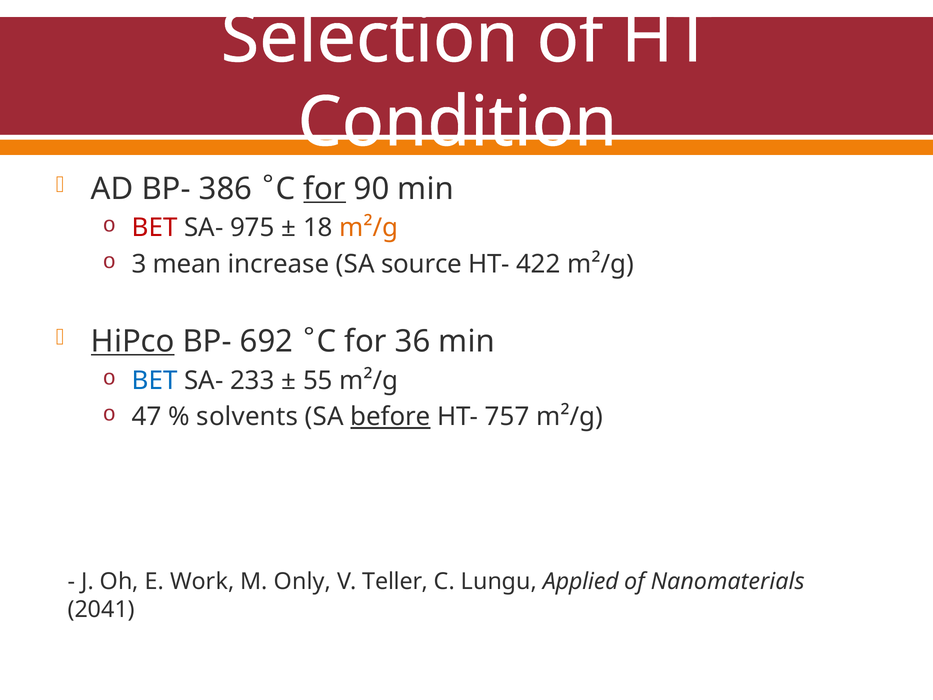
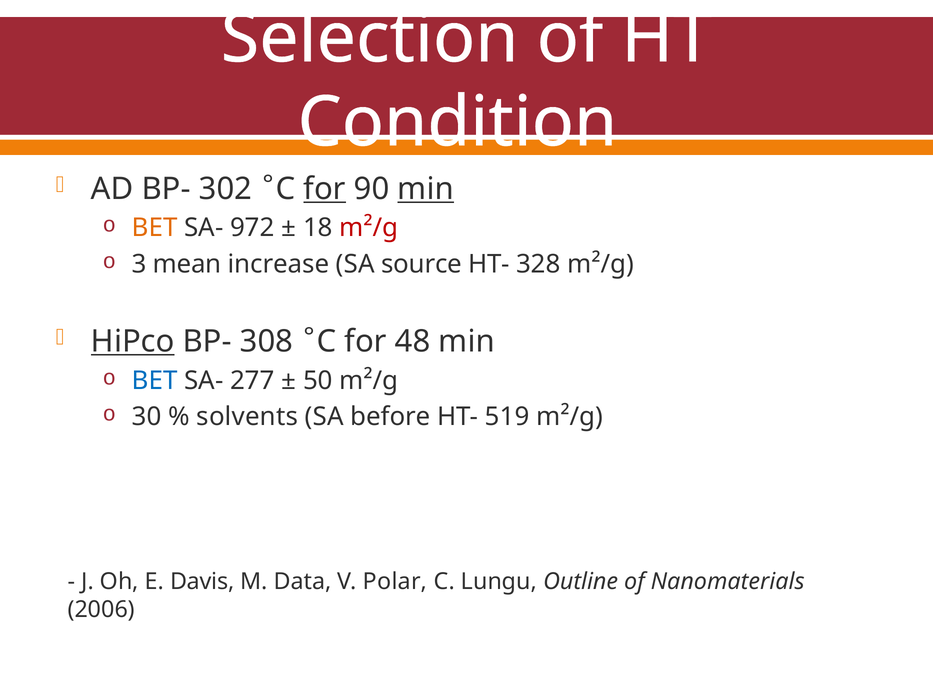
386: 386 -> 302 (225, 189)
min underline: none -> present (426, 189)
BET colour: red -> orange (155, 228)
975: 975 -> 972 (252, 228)
m²/g colour: orange -> red (369, 228)
422: 422 -> 328 (538, 264)
692: 692 -> 308 (267, 341)
36: 36 -> 48 (413, 341)
233: 233 -> 277 (252, 380)
55: 55 -> 50 (318, 380)
47: 47 -> 30 (147, 417)
before underline: present -> none (390, 417)
757: 757 -> 519 (507, 417)
Work: Work -> Davis (202, 581)
Only: Only -> Data (303, 581)
Teller: Teller -> Polar (395, 581)
Applied: Applied -> Outline (581, 581)
2041: 2041 -> 2006 (101, 609)
